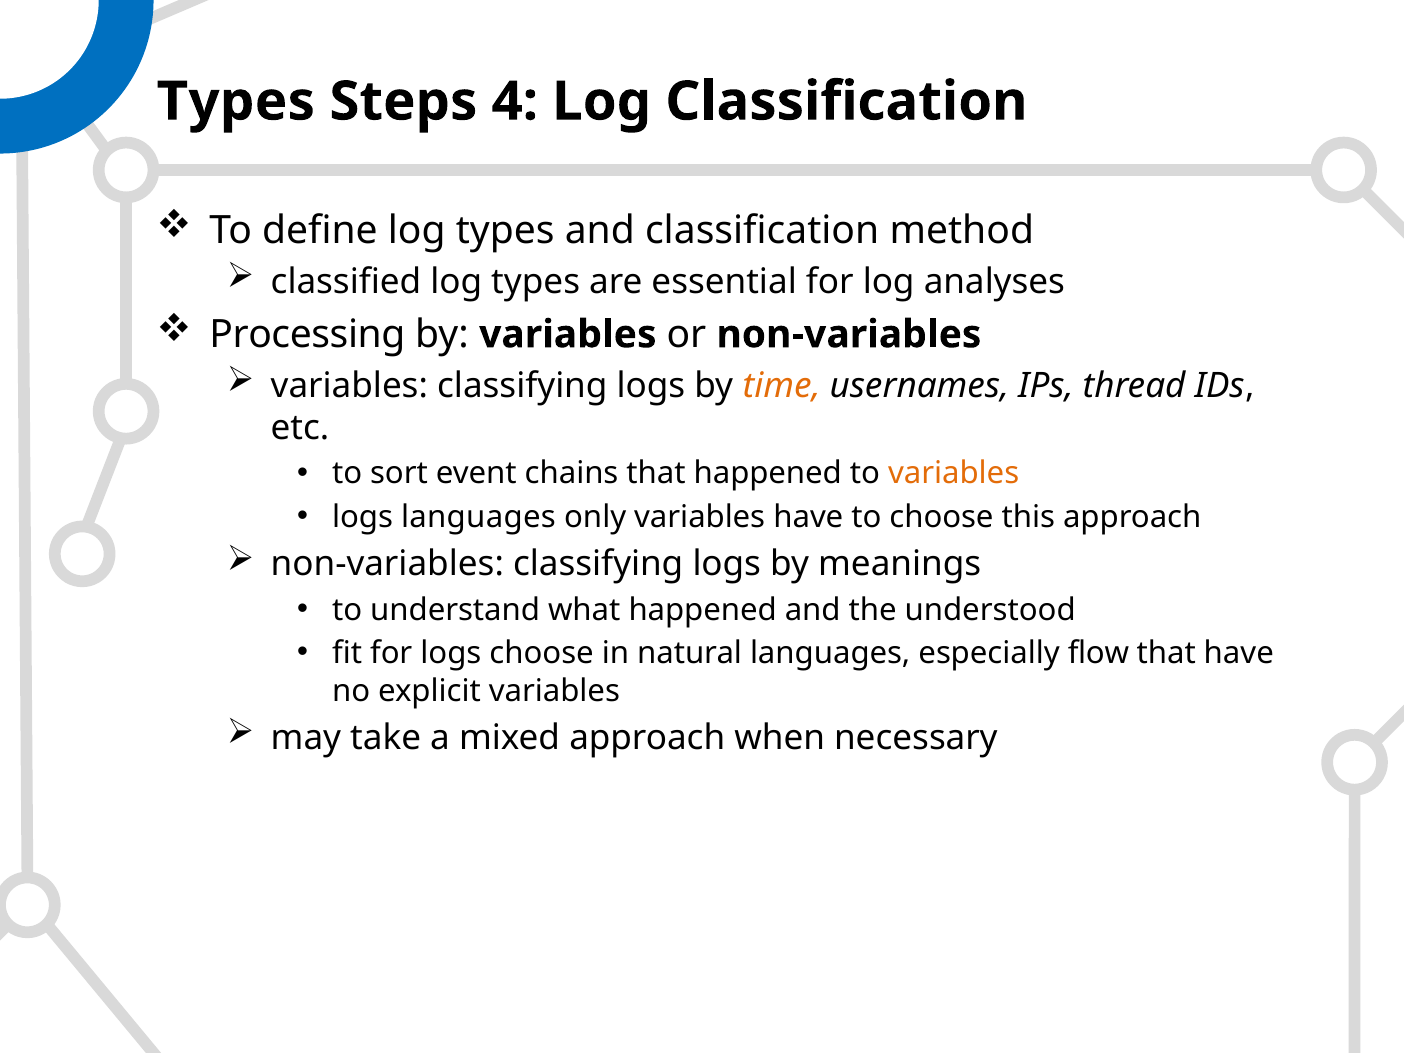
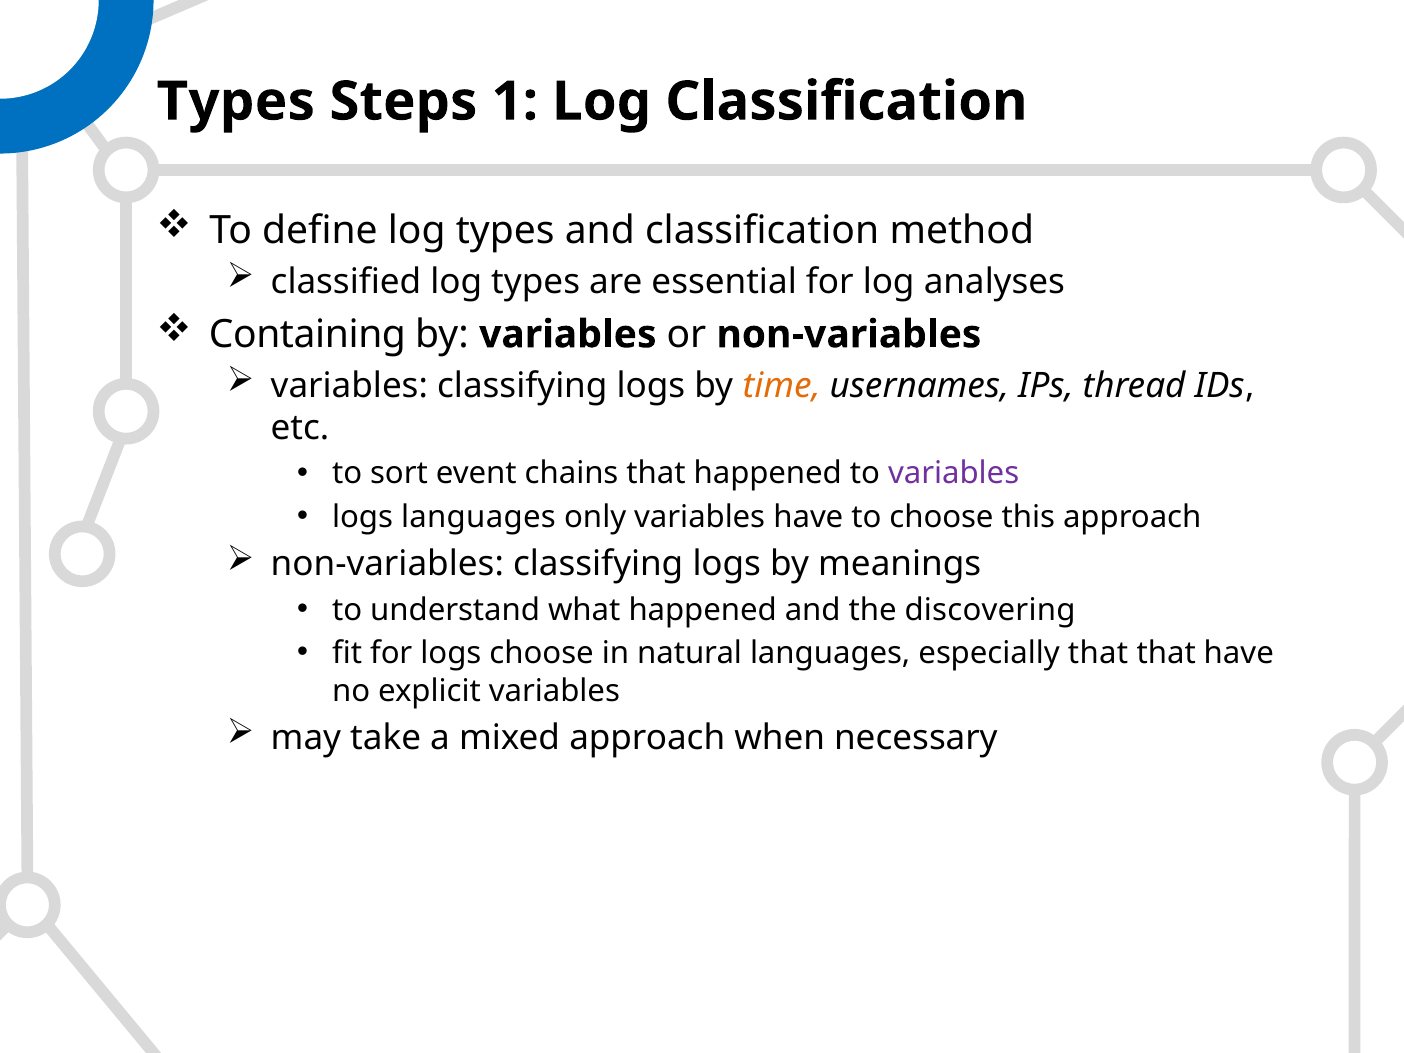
4: 4 -> 1 (515, 102)
Processing: Processing -> Containing (307, 334)
variables colour: orange -> purple (954, 473)
understood: understood -> discovering (990, 610)
especially flow: flow -> that (1098, 653)
